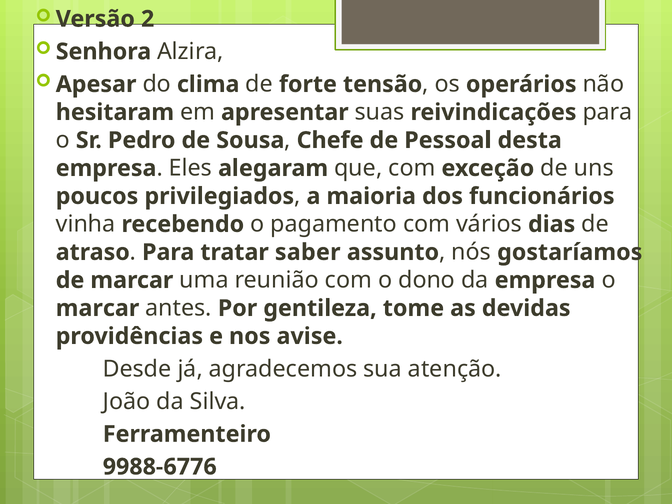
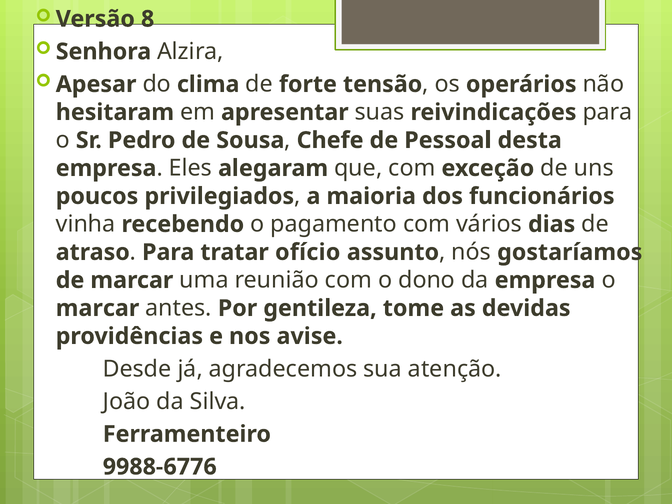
2: 2 -> 8 (148, 19)
saber: saber -> ofício (308, 252)
